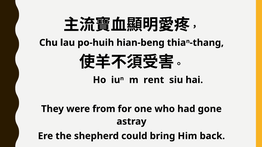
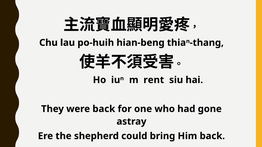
were from: from -> back (104, 109)
